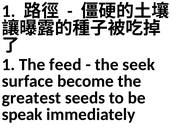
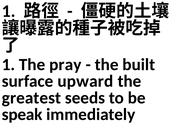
feed: feed -> pray (65, 65)
seek: seek -> built (139, 65)
become: become -> upward (85, 81)
